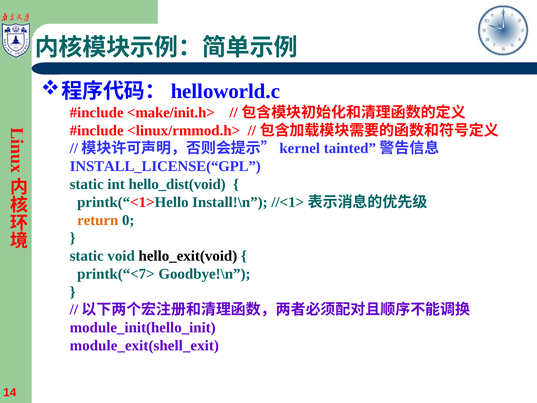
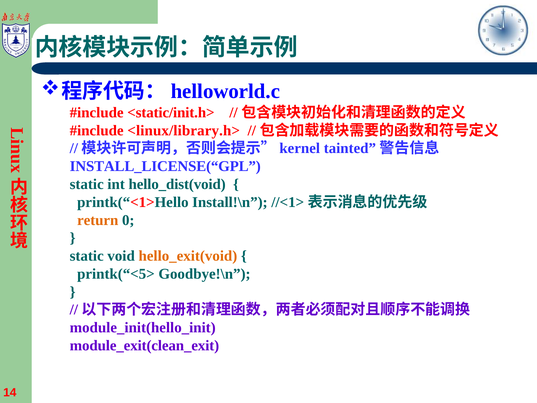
<make/init.h>: <make/init.h> -> <static/init.h> (171, 112)
<linux/rmmod.h>: <linux/rmmod.h> -> <linux/library.h> (184, 130)
hello_exit(void colour: black -> orange (188, 256)
printk(“<7>: printk(“<7> -> printk(“<5> (116, 274)
module_exit(shell_exit: module_exit(shell_exit -> module_exit(clean_exit (144, 345)
